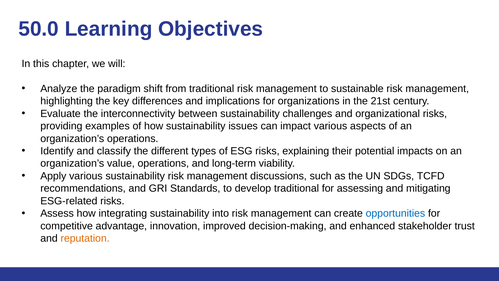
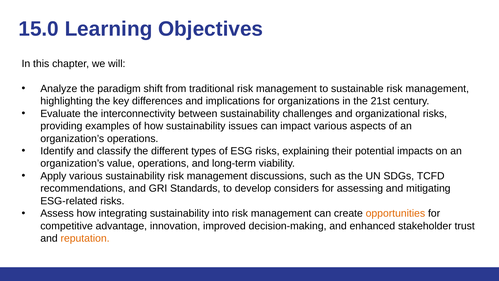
50.0: 50.0 -> 15.0 (39, 29)
develop traditional: traditional -> considers (296, 188)
opportunities colour: blue -> orange (395, 213)
